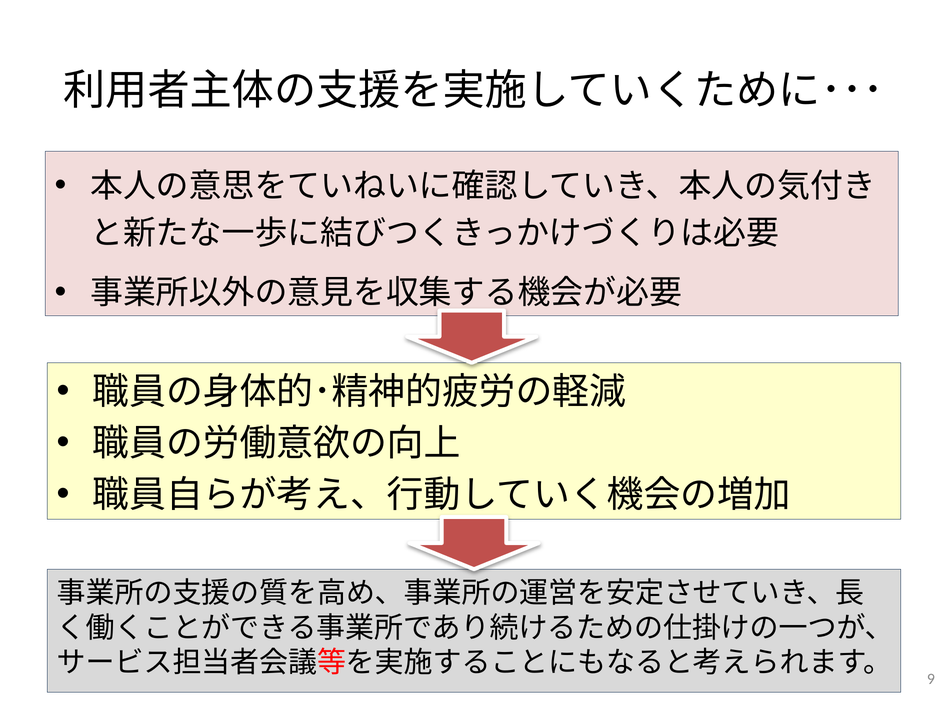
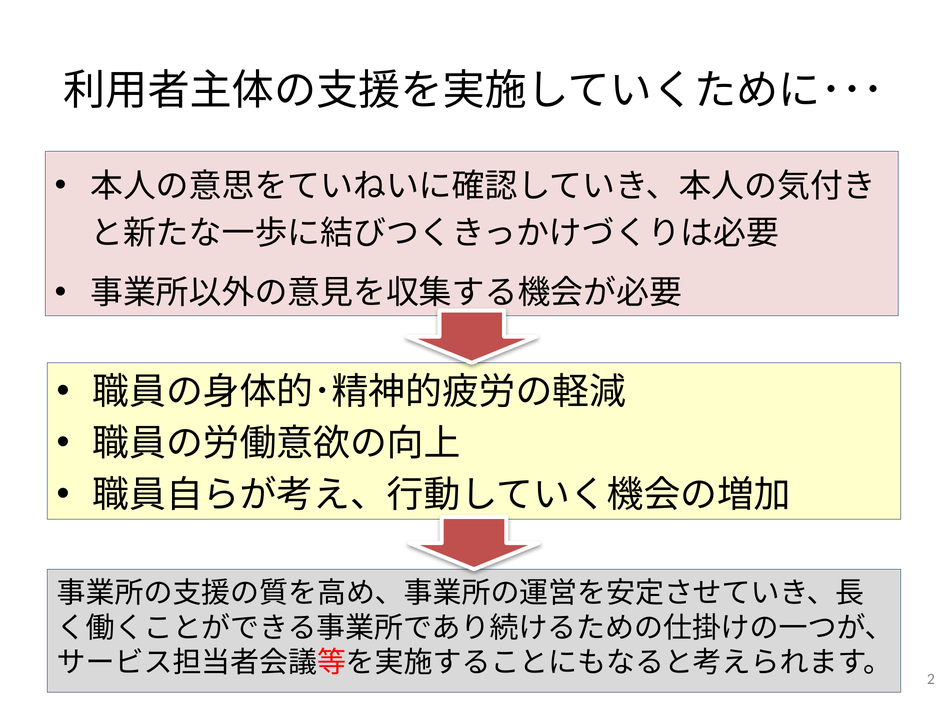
9: 9 -> 2 (931, 679)
